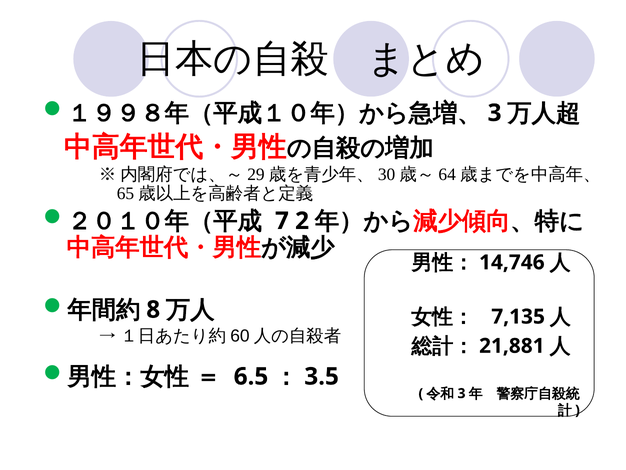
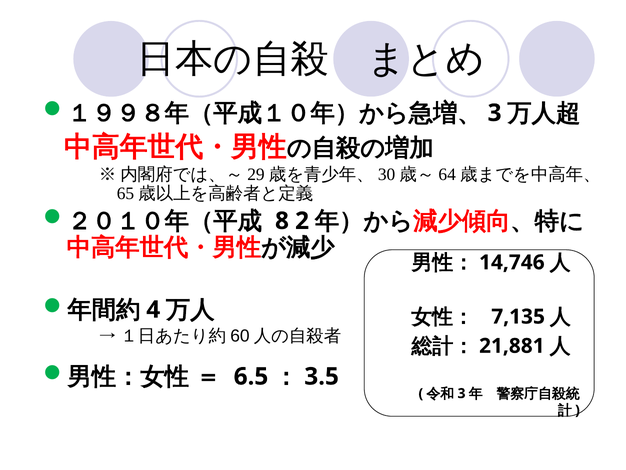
7: 7 -> 8 (282, 221)
8: 8 -> 4 (153, 309)
